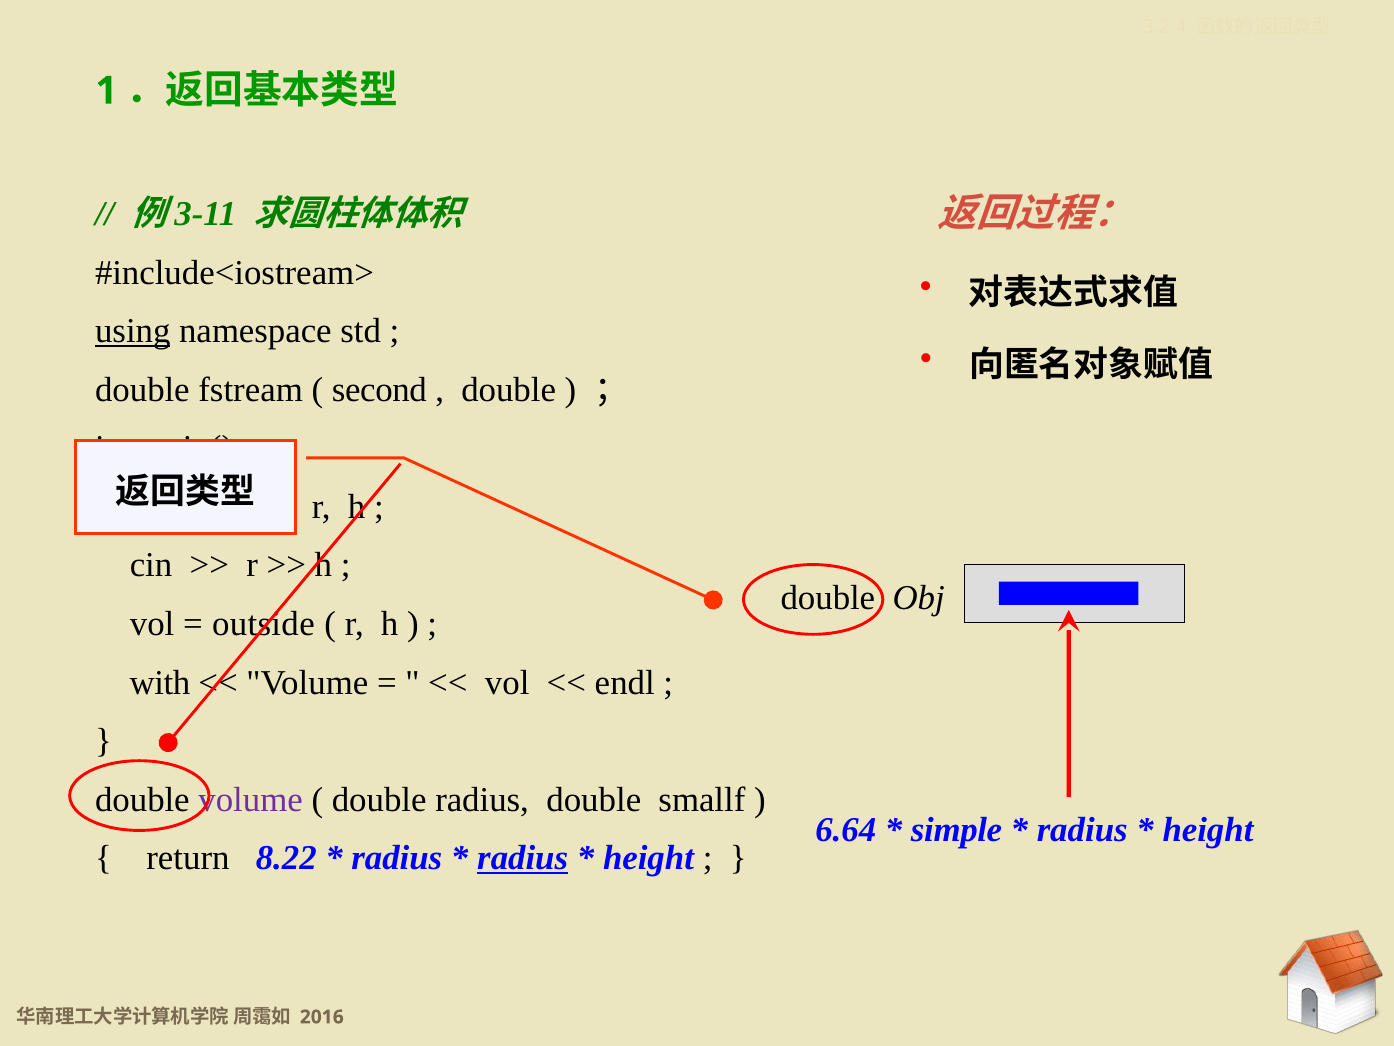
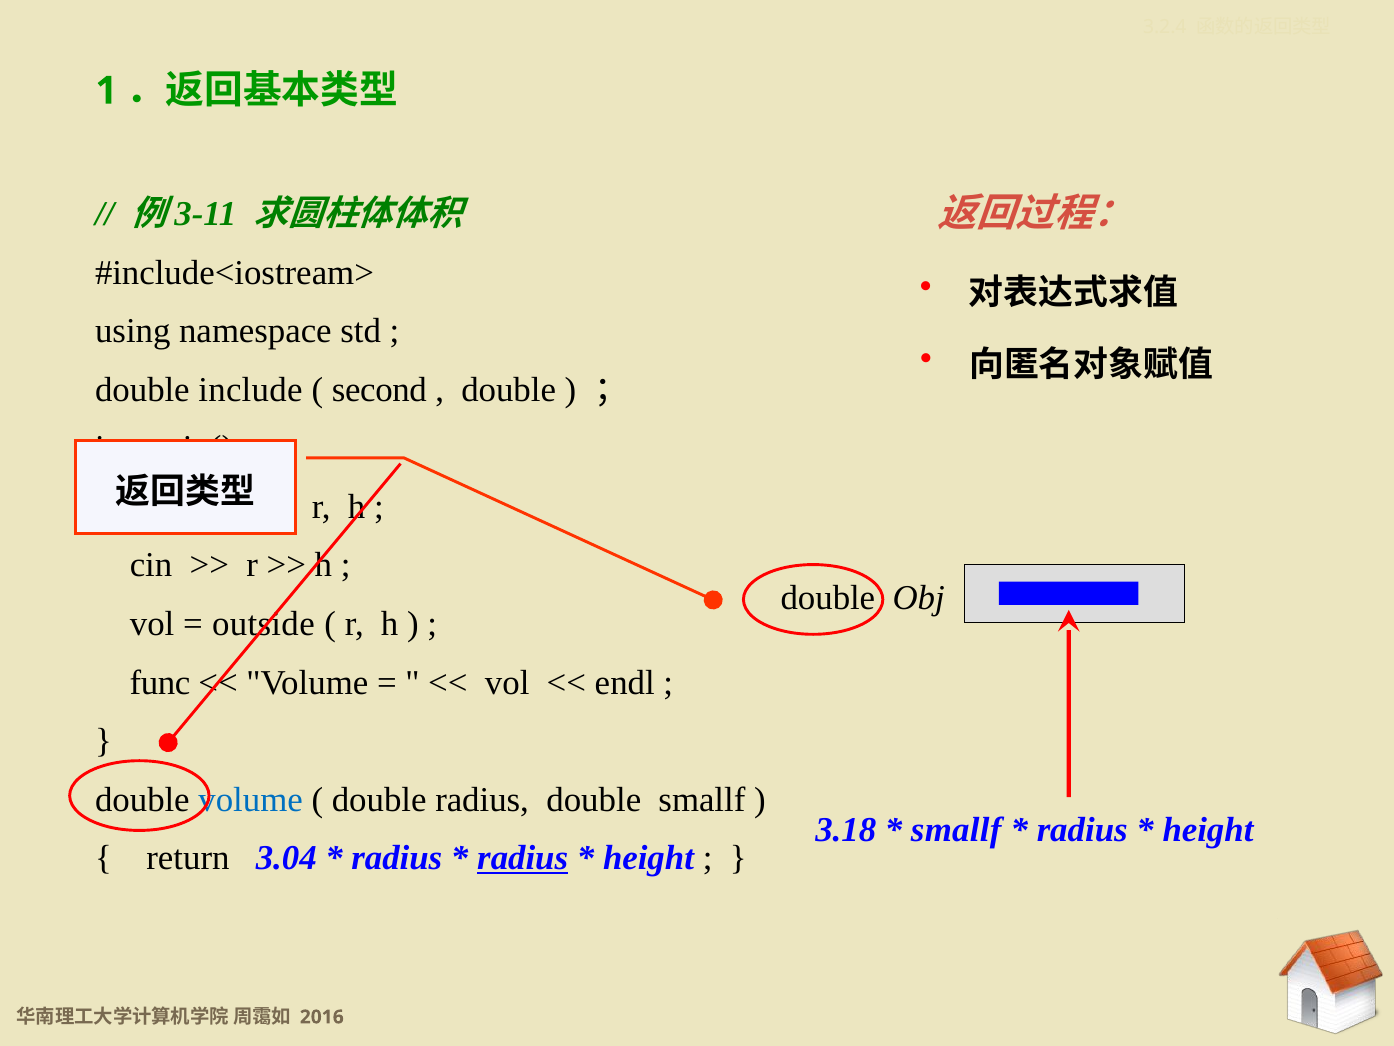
using underline: present -> none (133, 331)
fstream: fstream -> include (250, 390)
with: with -> func (160, 682)
volume colour: purple -> blue (251, 799)
6.64: 6.64 -> 3.18 (846, 829)
simple: simple -> smallf (956, 829)
8.22: 8.22 -> 3.04 (286, 858)
